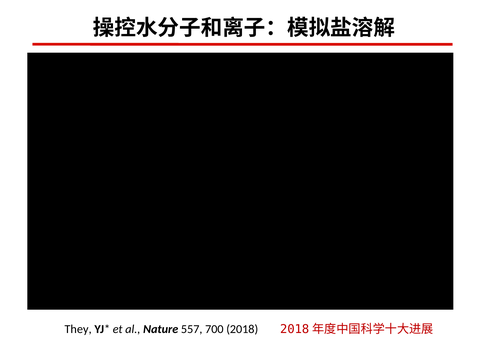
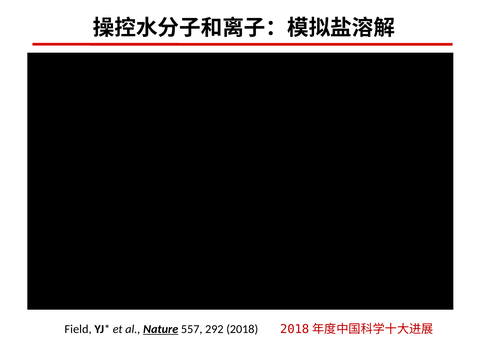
They: They -> Field (78, 330)
Nature underline: none -> present (161, 330)
700: 700 -> 292 (214, 330)
